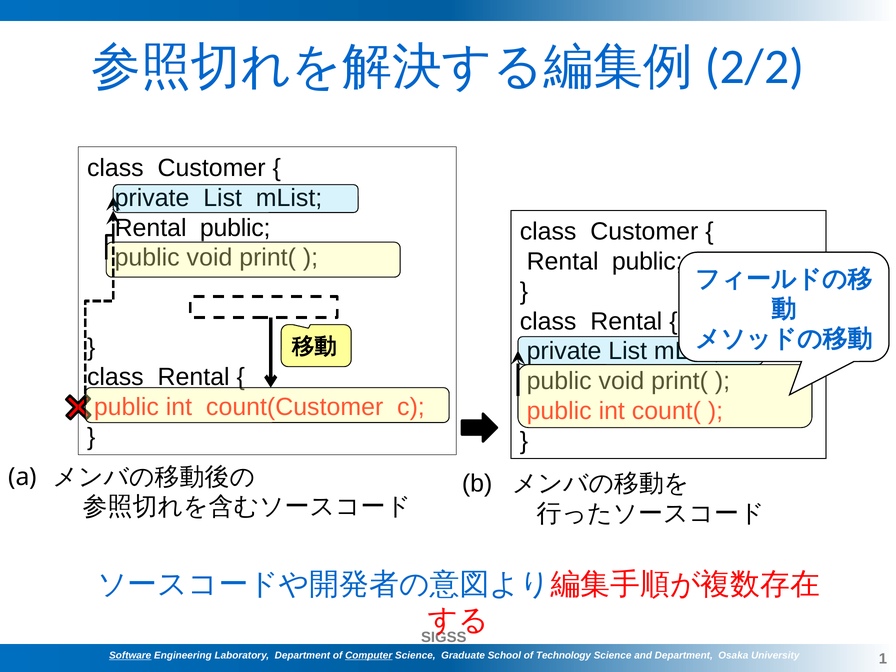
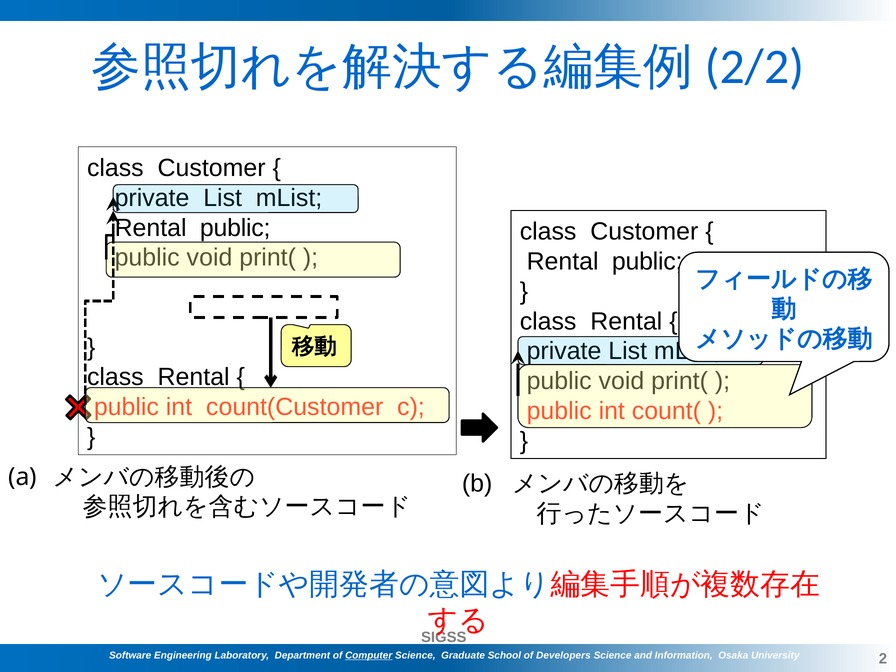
Software underline: present -> none (130, 656)
Technology: Technology -> Developers (563, 656)
and Department: Department -> Information (684, 656)
1: 1 -> 2 (883, 659)
